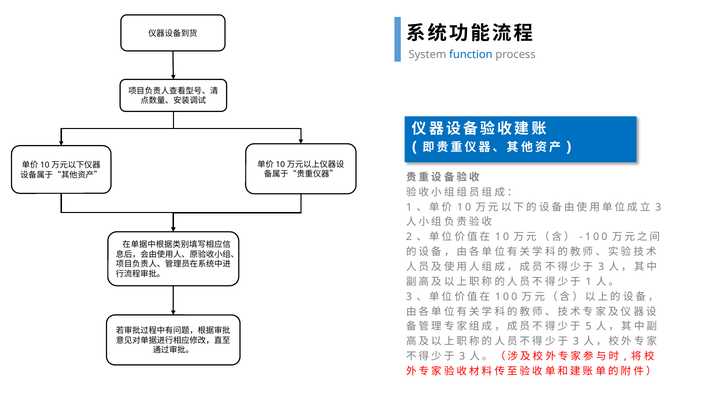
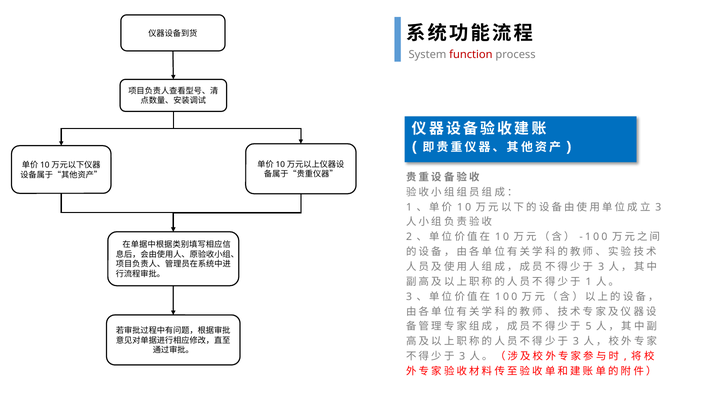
function colour: blue -> red (471, 55)
